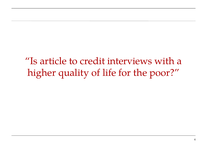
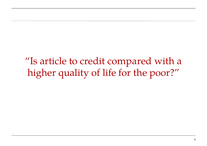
interviews: interviews -> compared (130, 61)
